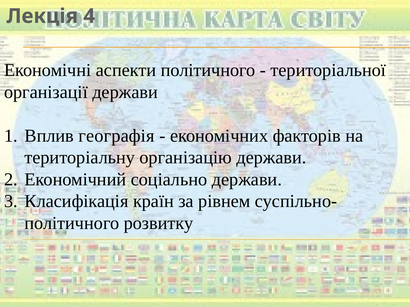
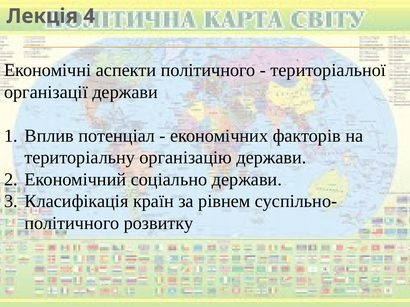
географія: географія -> потенціал (117, 136)
